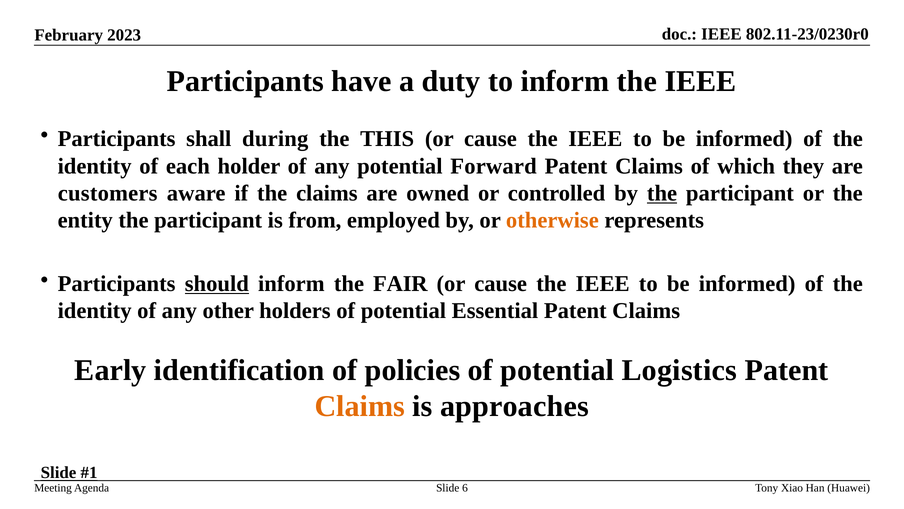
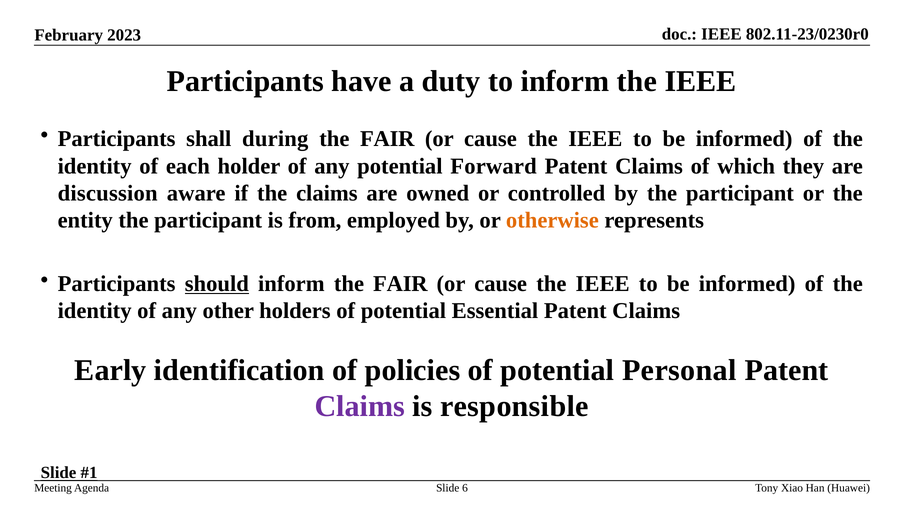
THIS: THIS -> FAIR (387, 139)
customers: customers -> discussion (108, 193)
the underline: present -> none (662, 193)
Logistics: Logistics -> Personal (679, 370)
Claims colour: orange -> purple (360, 406)
approaches: approaches -> responsible (514, 406)
